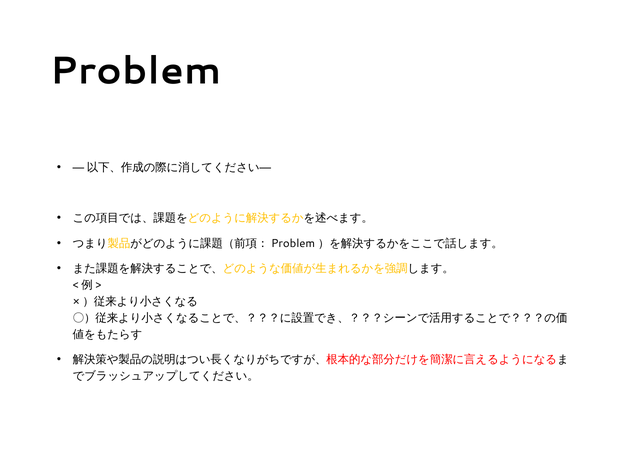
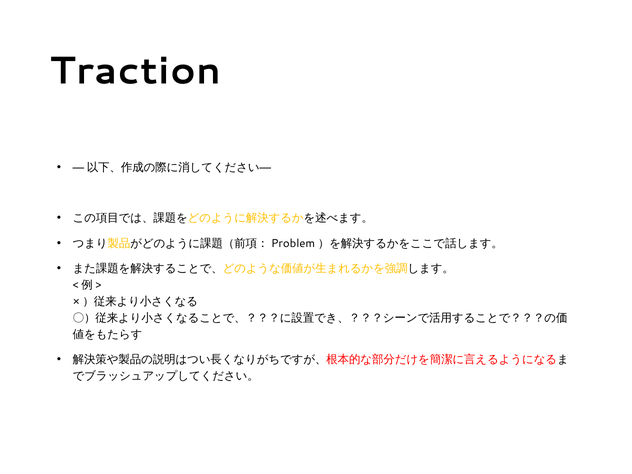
Problem: Problem -> Traction (136, 71)
